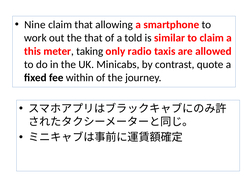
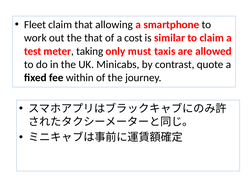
Nine: Nine -> Fleet (35, 25)
told: told -> cost (133, 38)
this: this -> test (33, 51)
radio: radio -> must (140, 51)
